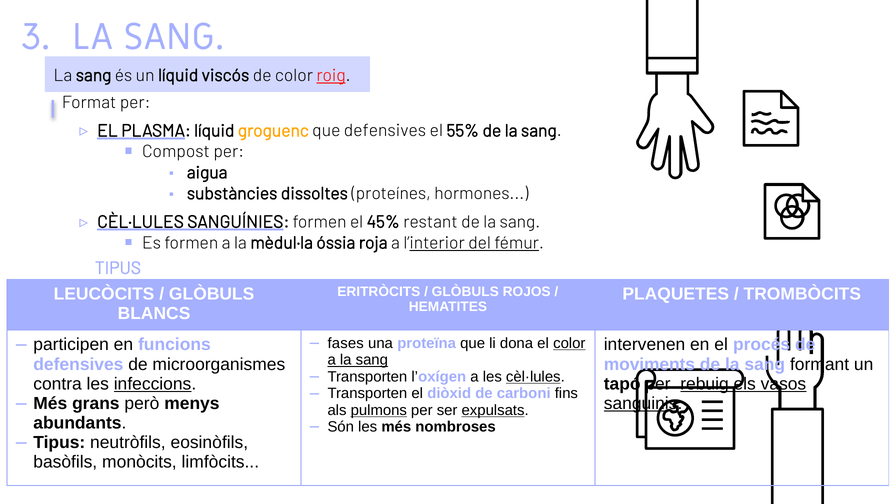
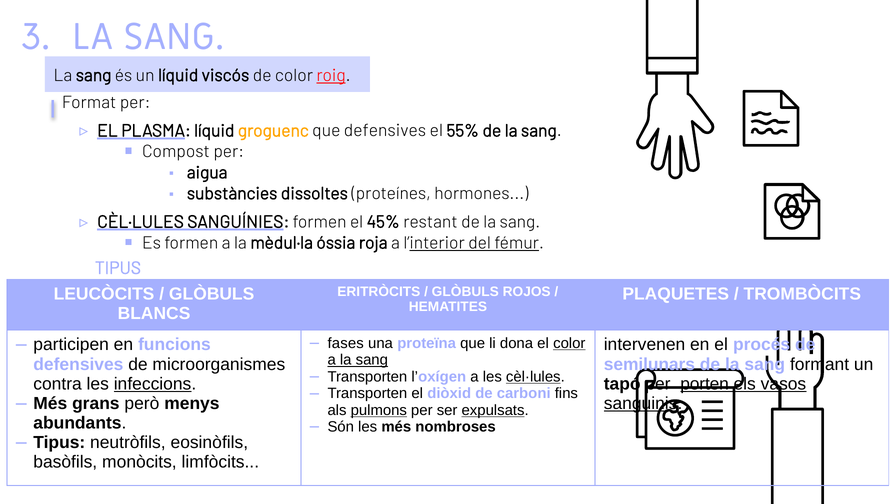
moviments: moviments -> semilunars (649, 364)
rebuig: rebuig -> porten (705, 384)
